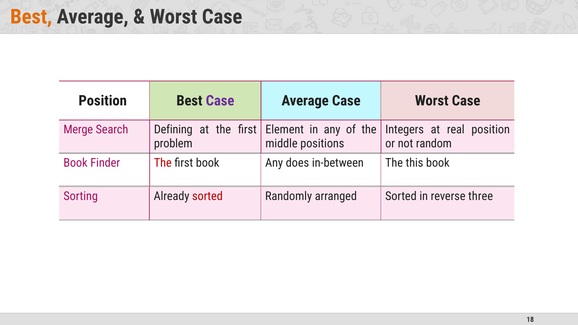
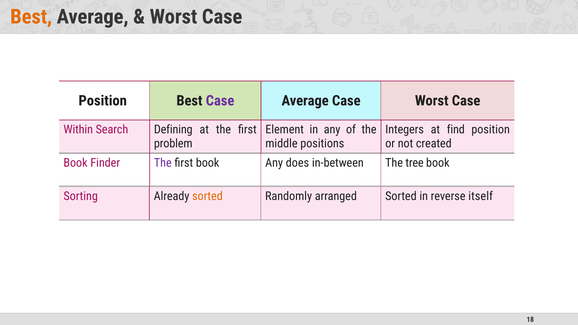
Merge: Merge -> Within (78, 130)
real: real -> find (456, 130)
random: random -> created (434, 144)
The colour: red -> purple (163, 163)
this: this -> tree (415, 163)
sorted colour: red -> orange (207, 196)
three: three -> itself (481, 196)
